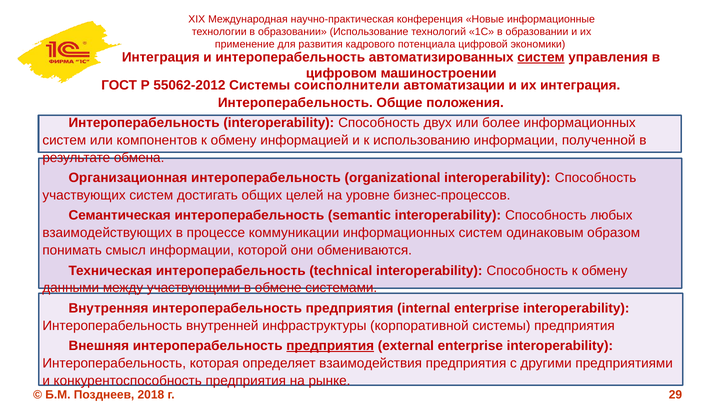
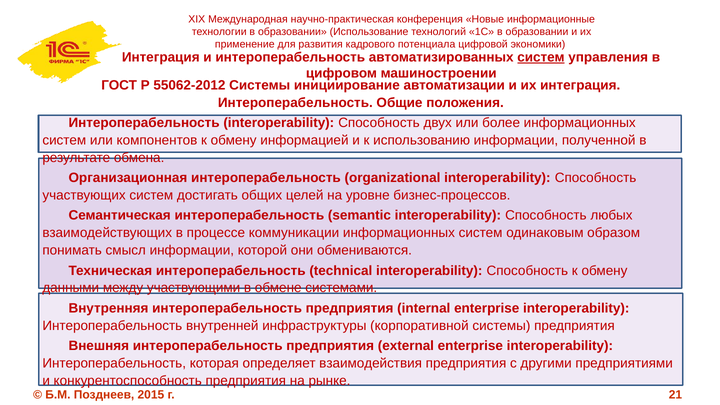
соисполнители: соисполнители -> инициирование (347, 85)
предприятия underline: present -> none (330, 346)
2018: 2018 -> 2015 (151, 395)
29: 29 -> 21 (675, 395)
